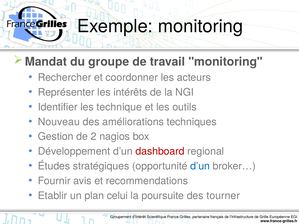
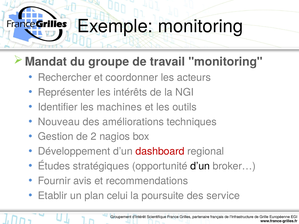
technique: technique -> machines (119, 107)
d’un colour: blue -> black (200, 166)
tourner: tourner -> service (223, 196)
